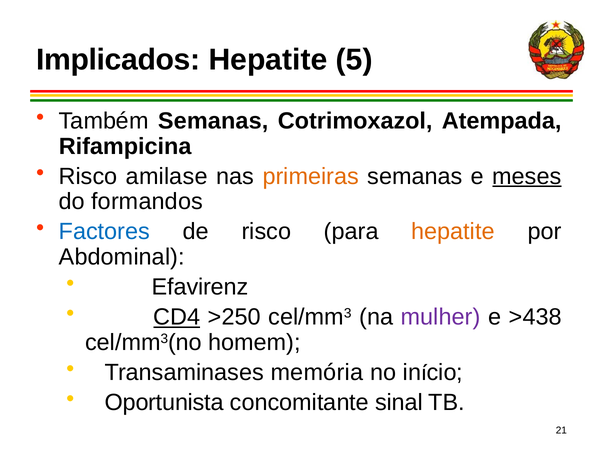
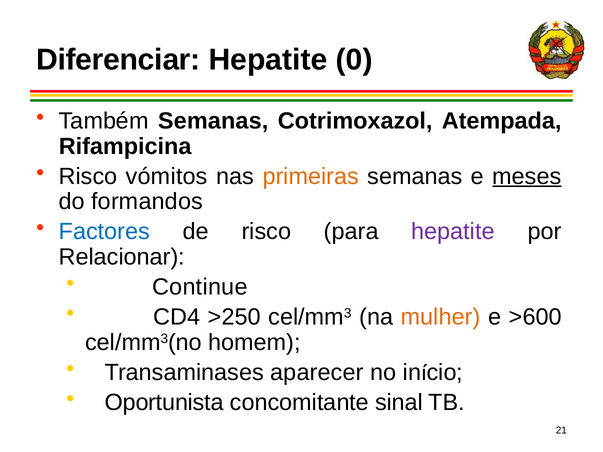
Implicados: Implicados -> Diferenciar (118, 60)
5: 5 -> 0 (354, 60)
amilase: amilase -> vómitos (167, 176)
hepatite colour: orange -> purple (453, 232)
Abdominal: Abdominal -> Relacionar (122, 257)
Efavirenz: Efavirenz -> Continue (200, 287)
CD4 underline: present -> none (177, 317)
mulher colour: purple -> orange (441, 317)
>438: >438 -> >600 (535, 317)
memória: memória -> aparecer (317, 373)
